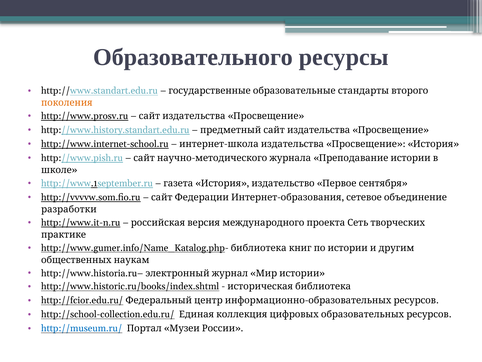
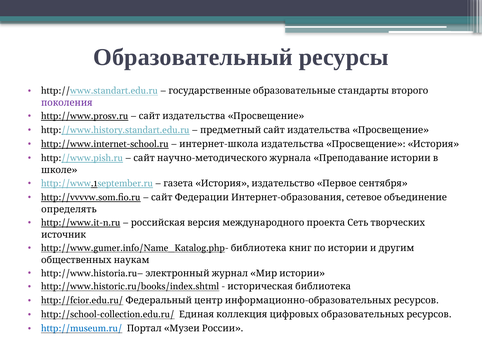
Образовательного: Образовательного -> Образовательный (193, 57)
поколения colour: orange -> purple (67, 103)
разработки: разработки -> определять (69, 209)
практике: практике -> источник (64, 234)
